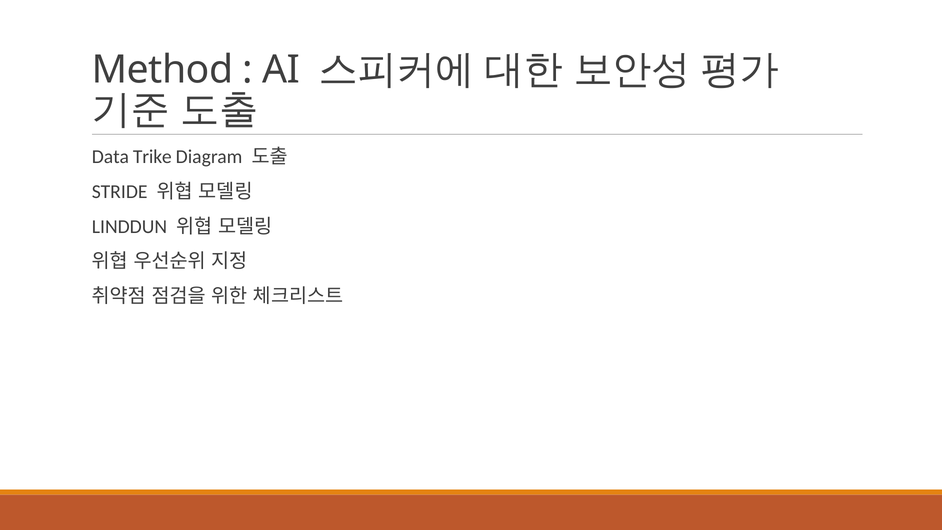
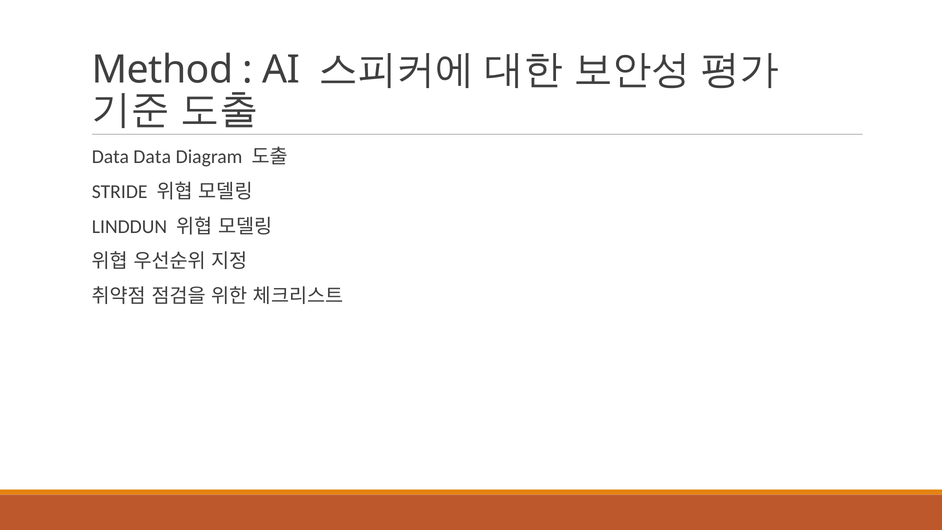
Data Trike: Trike -> Data (152, 157)
